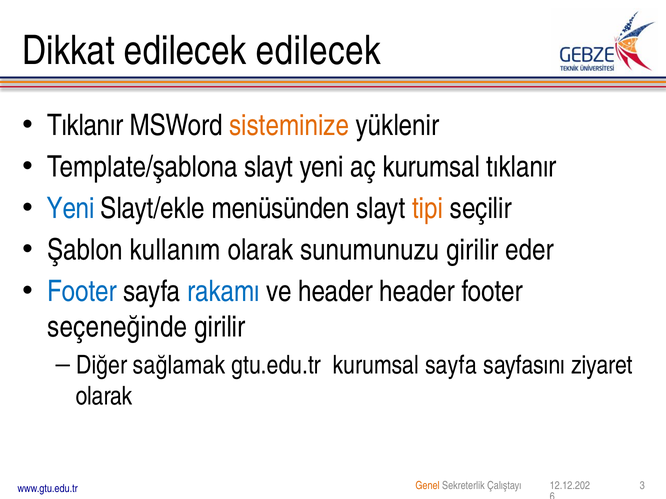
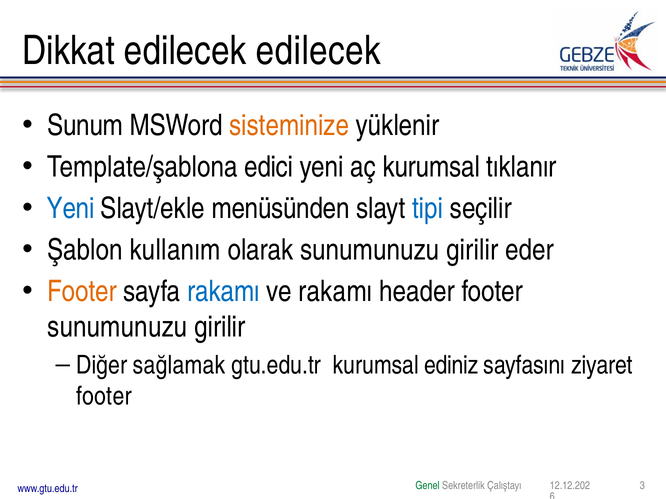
Tıklanır: Tıklanır -> Sunum (85, 126)
Template/şablona slayt: slayt -> edici (269, 167)
tipi colour: orange -> blue (428, 209)
Footer colour: blue -> orange (82, 292)
ve header: header -> rakamı (335, 292)
seçeneğinde: seçeneğinde -> sunumunuzu (117, 327)
kurumsal sayfa: sayfa -> ediniz (451, 365)
olarak: olarak -> footer (104, 397)
Genel colour: orange -> green (428, 486)
